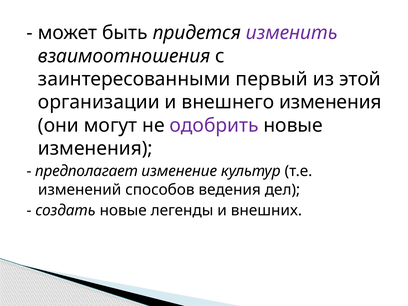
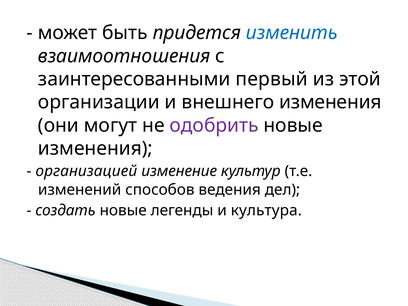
изменить colour: purple -> blue (292, 33)
предполагает: предполагает -> организацией (86, 171)
внешних: внешних -> культура (266, 210)
